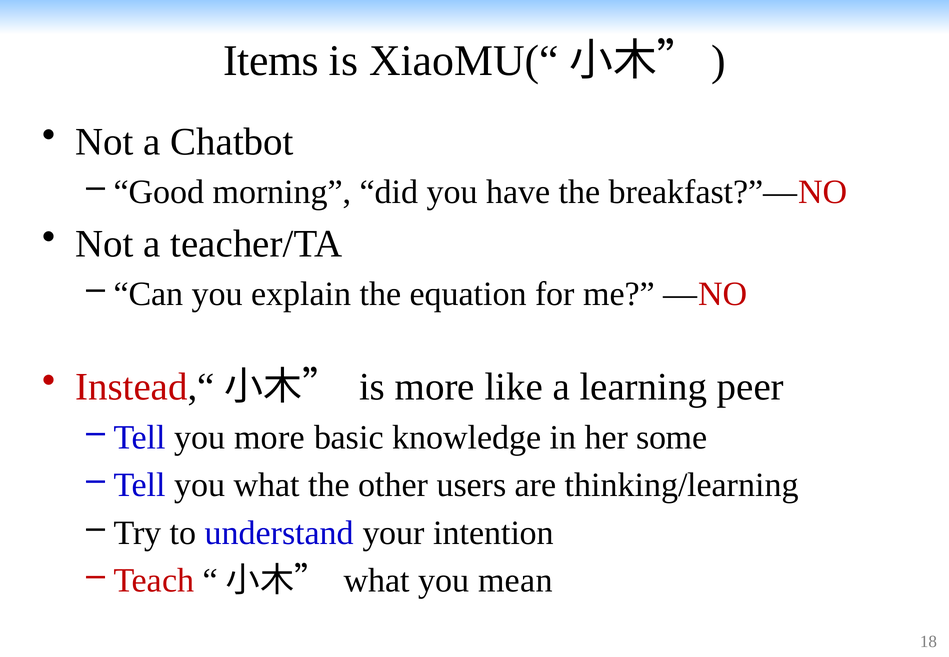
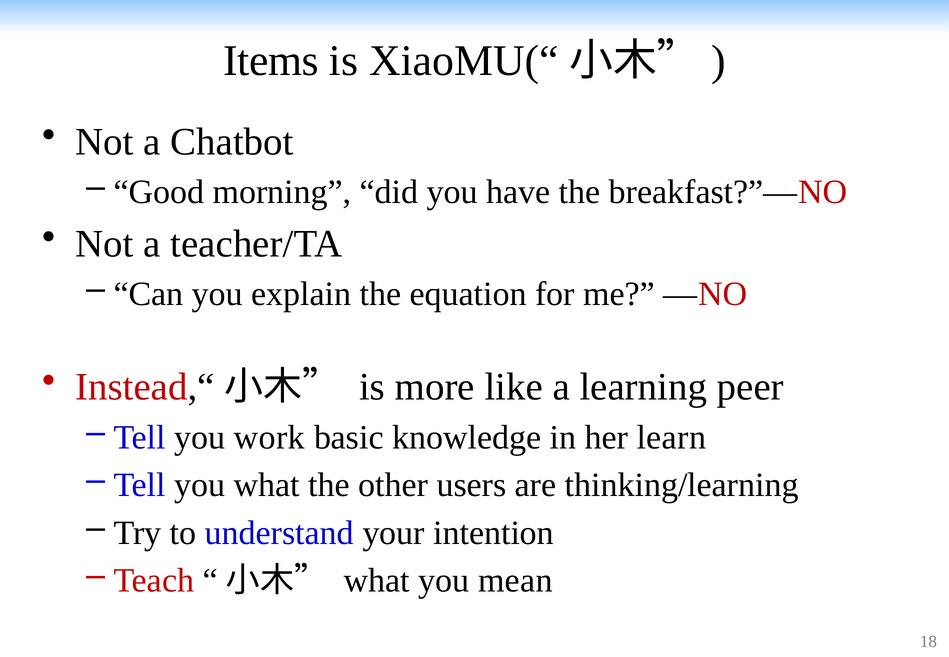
you more: more -> work (270, 437)
some: some -> learn (671, 437)
